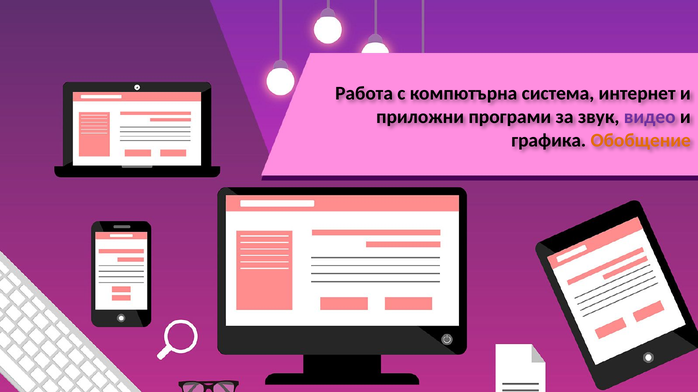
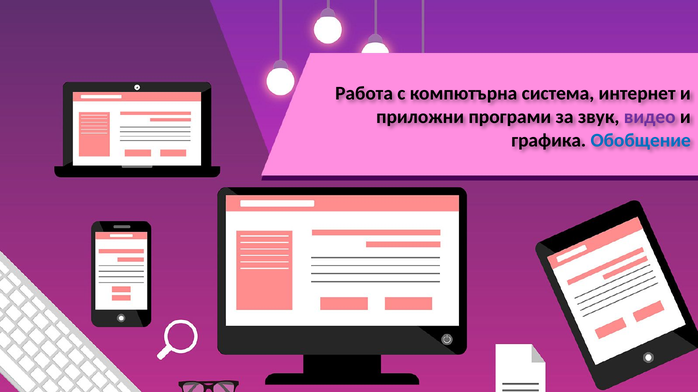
Обобщение colour: orange -> blue (641, 140)
